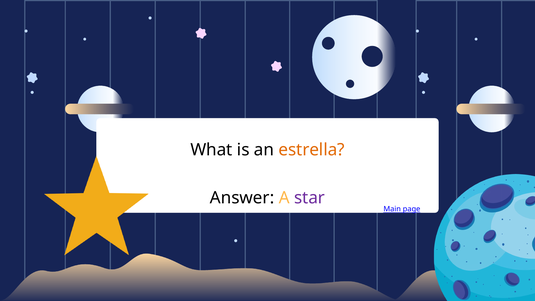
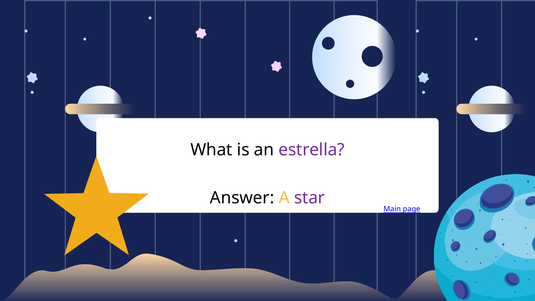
estrella colour: orange -> purple (312, 150)
